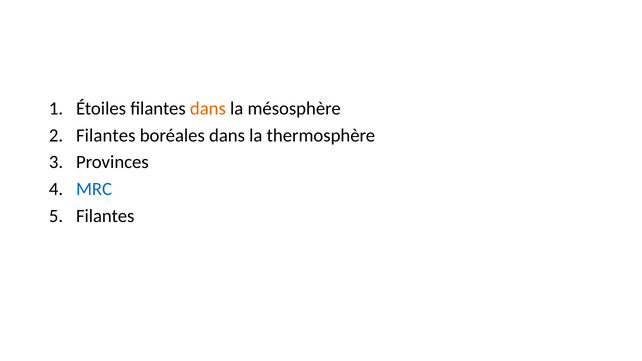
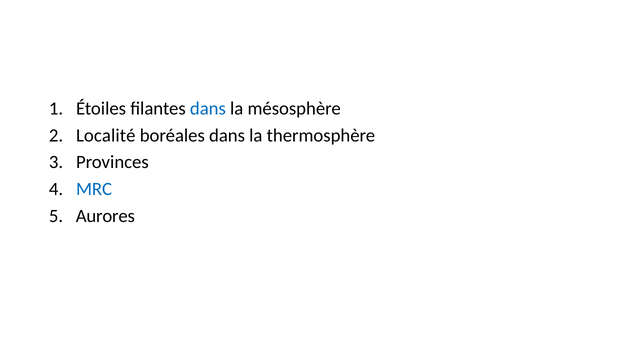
dans colour: orange -> blue (208, 109)
Filantes: Filantes -> Localité (106, 135)
Filantes: Filantes -> Aurores (105, 216)
